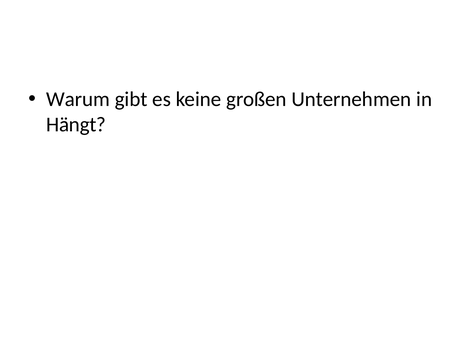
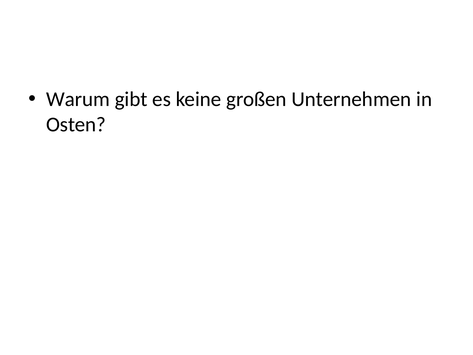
Hängt: Hängt -> Osten (76, 124)
